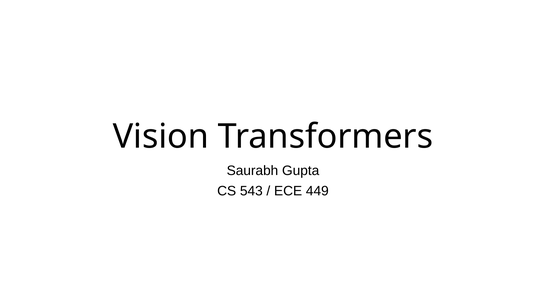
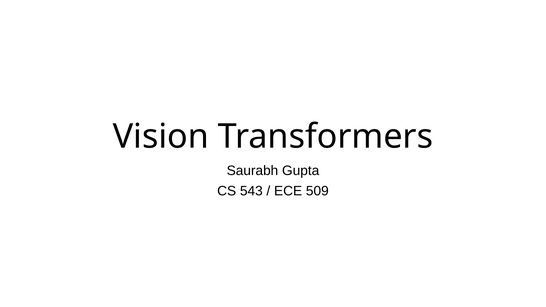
449: 449 -> 509 (317, 191)
